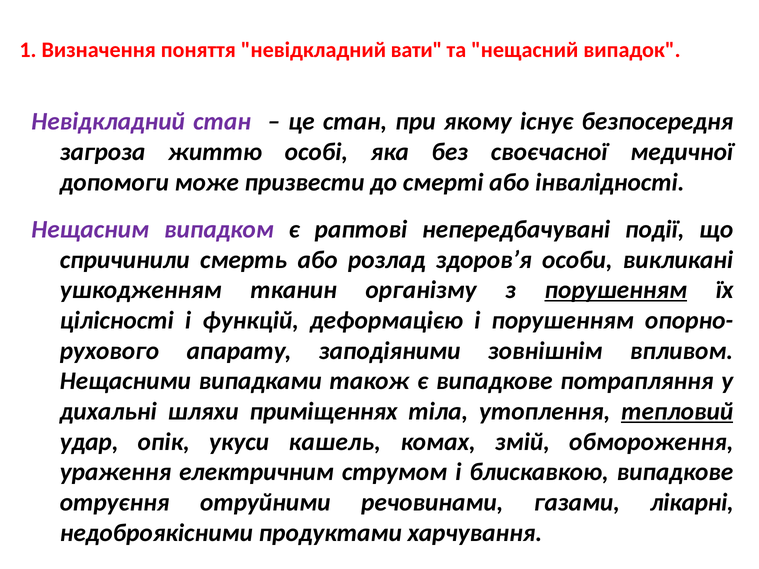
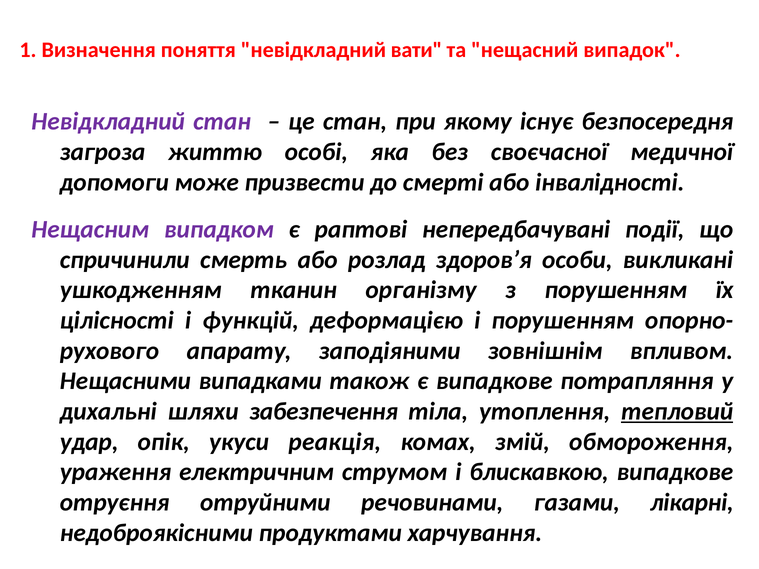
порушенням underline: present -> none (616, 290)
приміщеннях: приміщеннях -> забезпечення (324, 412)
кашель: кашель -> реакція (335, 442)
